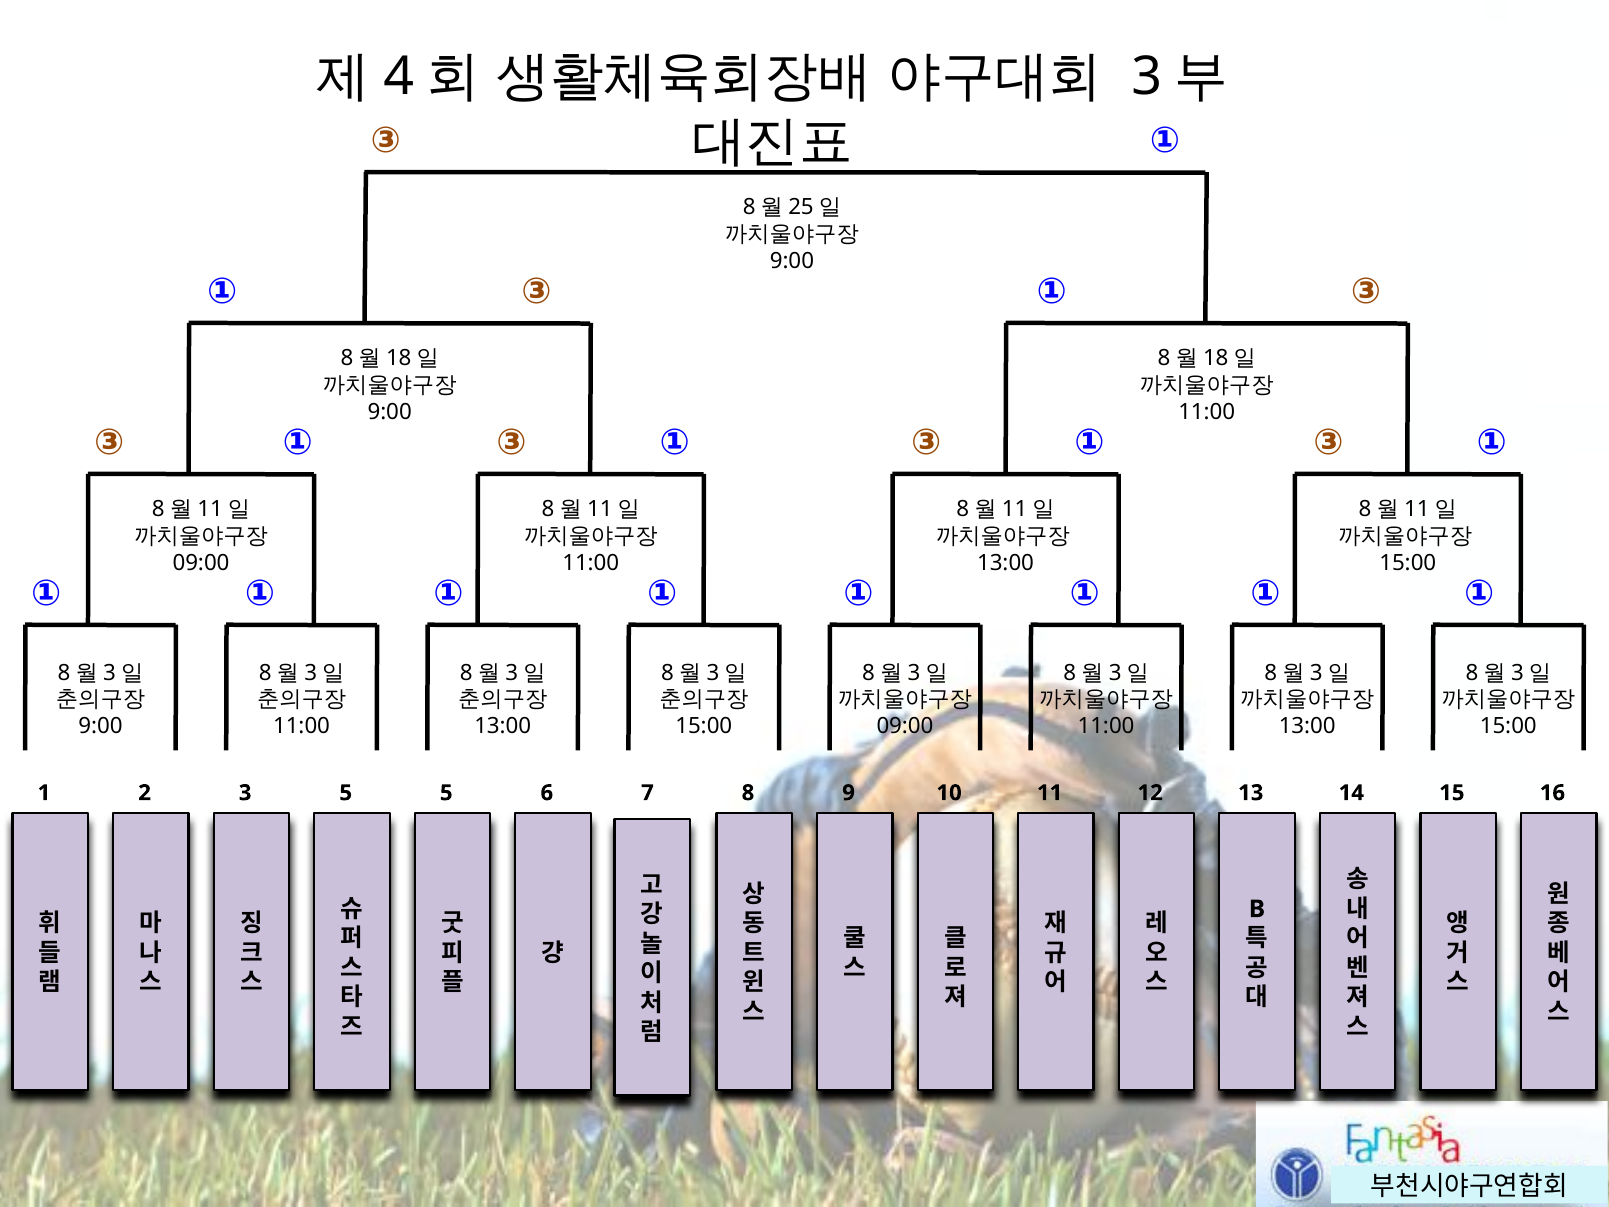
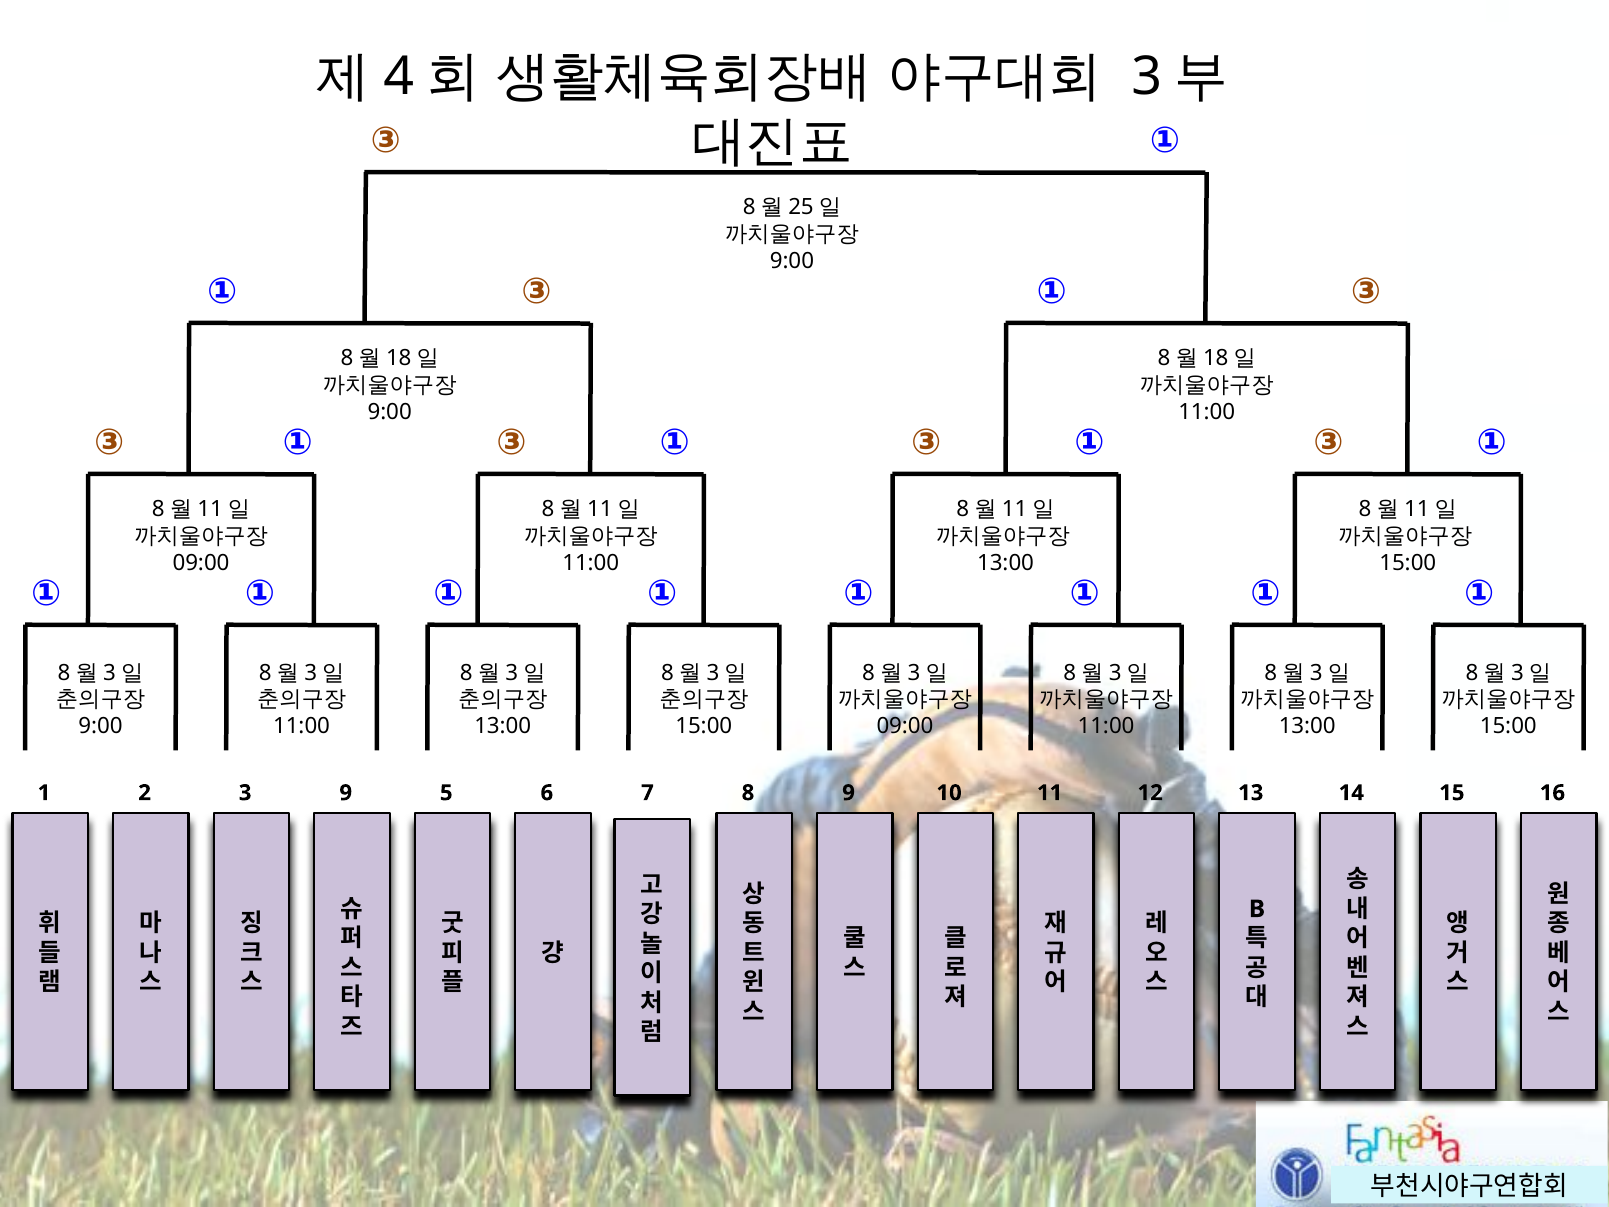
3 5: 5 -> 9 (346, 793)
